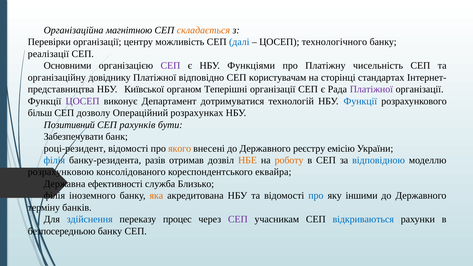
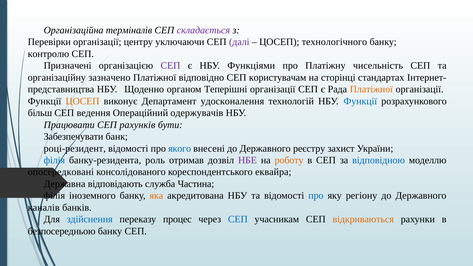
магнітною: магнітною -> терміналів (129, 30)
складається colour: orange -> purple (203, 30)
можливість: можливість -> уключаючи (180, 42)
далі colour: blue -> purple (239, 42)
реалізації: реалізації -> контролю (48, 54)
Основними: Основними -> Призначені (68, 66)
довіднику: довіднику -> зазначено (109, 77)
Київської: Київської -> Щоденно (144, 89)
Платіжної colour: purple -> orange (371, 89)
ЦОСЕП colour: purple -> orange (83, 101)
дотримуватися: дотримуватися -> удосконалення (232, 101)
дозволу: дозволу -> ведення (94, 113)
розрахунках: розрахунках -> одержувачів (197, 113)
Позитивний: Позитивний -> Працювати (69, 125)
якого colour: orange -> blue (180, 148)
емісію: емісію -> захист (341, 148)
разів: разів -> роль (155, 160)
НБЕ colour: orange -> purple (248, 160)
розрахунковою: розрахунковою -> опосередковані (61, 172)
ефективності: ефективності -> відповідають (115, 184)
Близько: Близько -> Частина (196, 184)
іншими: іншими -> регіону (362, 196)
терміну: терміну -> каналів (44, 208)
СЕП colour: purple -> blue (238, 219)
відкриваються colour: blue -> orange (363, 219)
